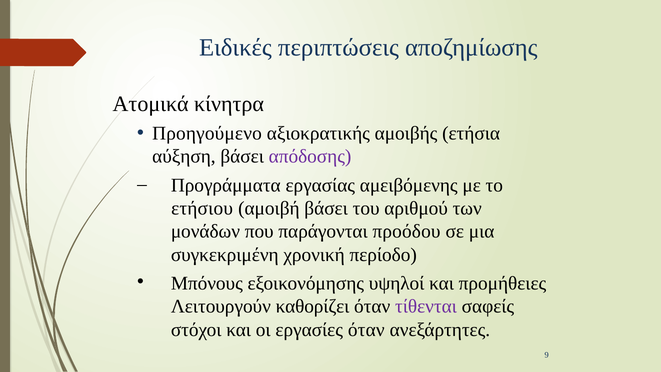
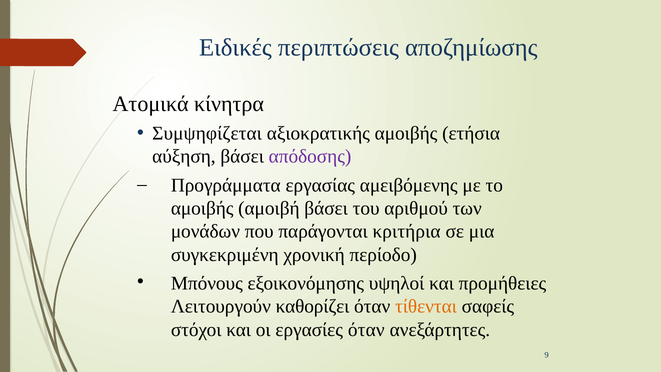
Προηγούμενο: Προηγούμενο -> Συμψηφίζεται (207, 133)
ετήσιου: ετήσιου -> αμοιβής (202, 208)
προόδου: προόδου -> κριτήρια (407, 231)
τίθενται colour: purple -> orange (426, 306)
